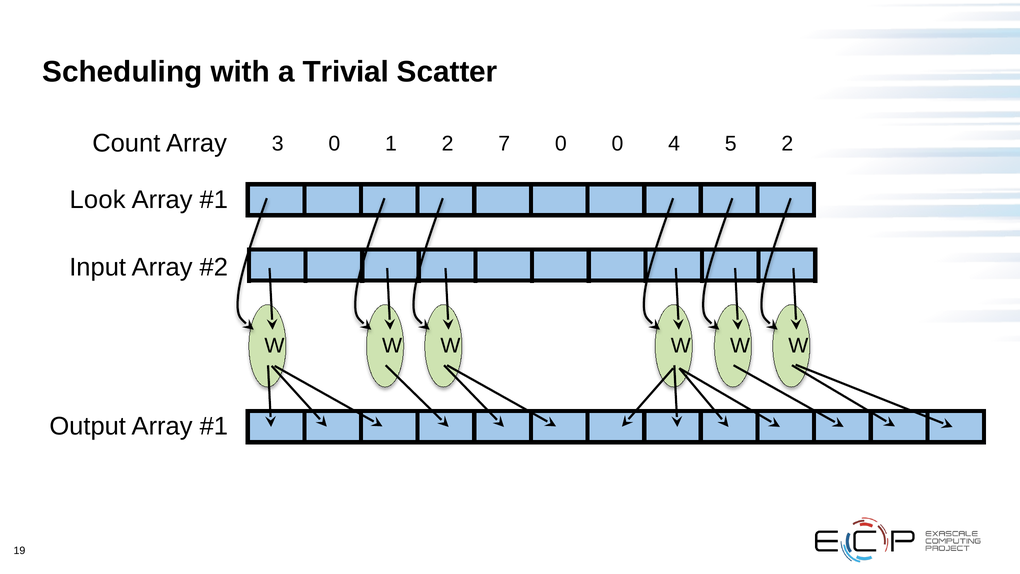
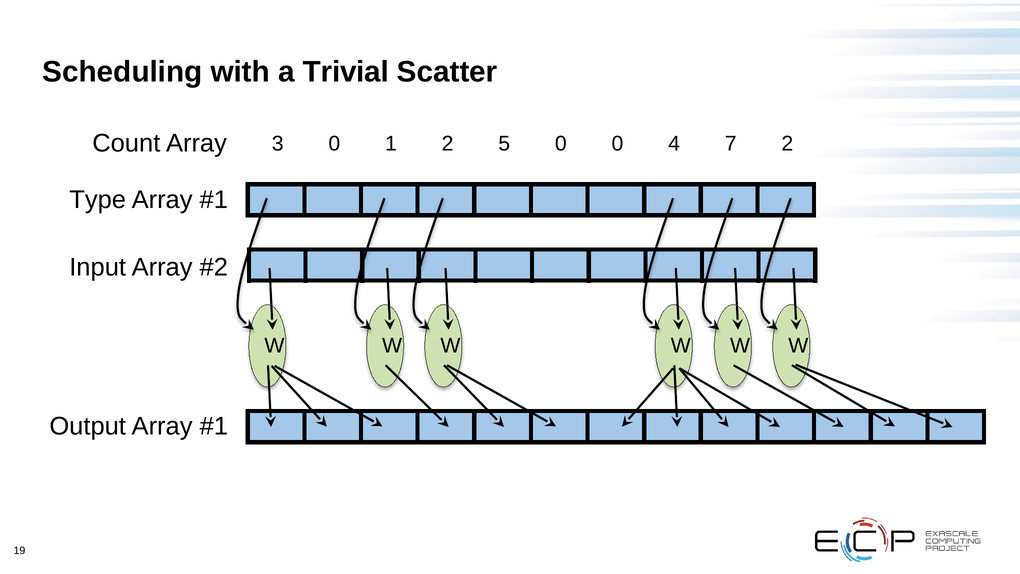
7: 7 -> 5 (504, 144)
5: 5 -> 7 (731, 144)
Look: Look -> Type (98, 200)
